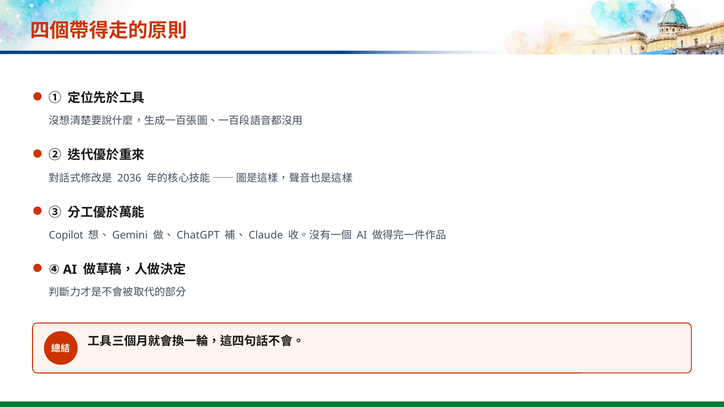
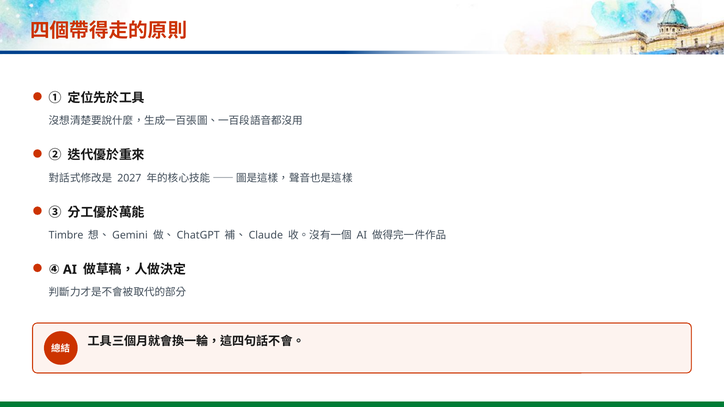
2036: 2036 -> 2027 (129, 178)
Copilot: Copilot -> Timbre (66, 235)
